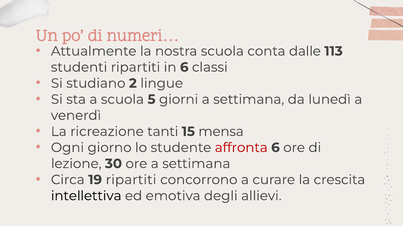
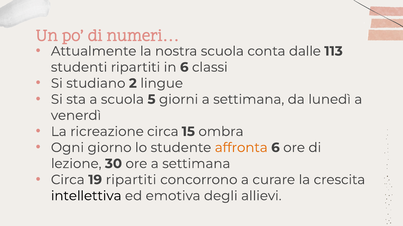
ricreazione tanti: tanti -> circa (163, 132)
mensa: mensa -> ombra (221, 132)
affronta colour: red -> orange (241, 148)
